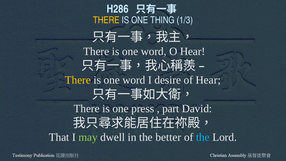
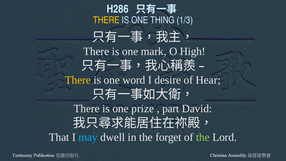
word: word -> mark (154, 51)
O Hear: Hear -> High (193, 51)
press: press -> prize (143, 109)
may colour: light green -> light blue (88, 137)
better: better -> forget (168, 137)
the colour: light blue -> light green (203, 137)
